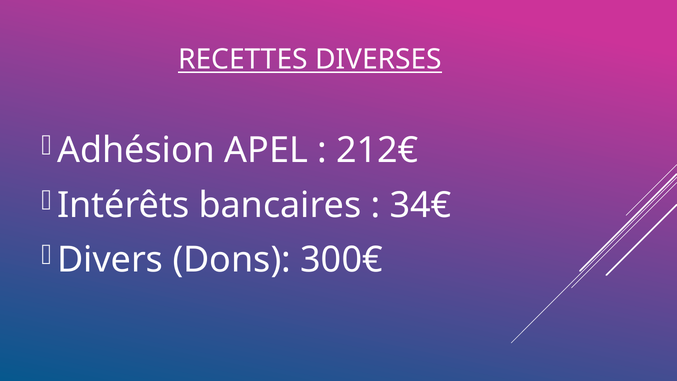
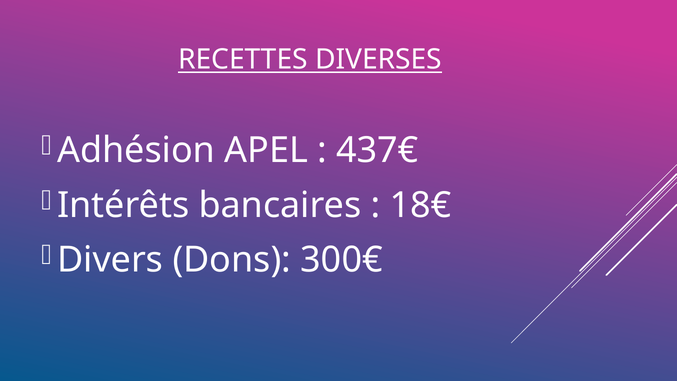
212€: 212€ -> 437€ (377, 151)
34€: 34€ -> 18€ (420, 205)
